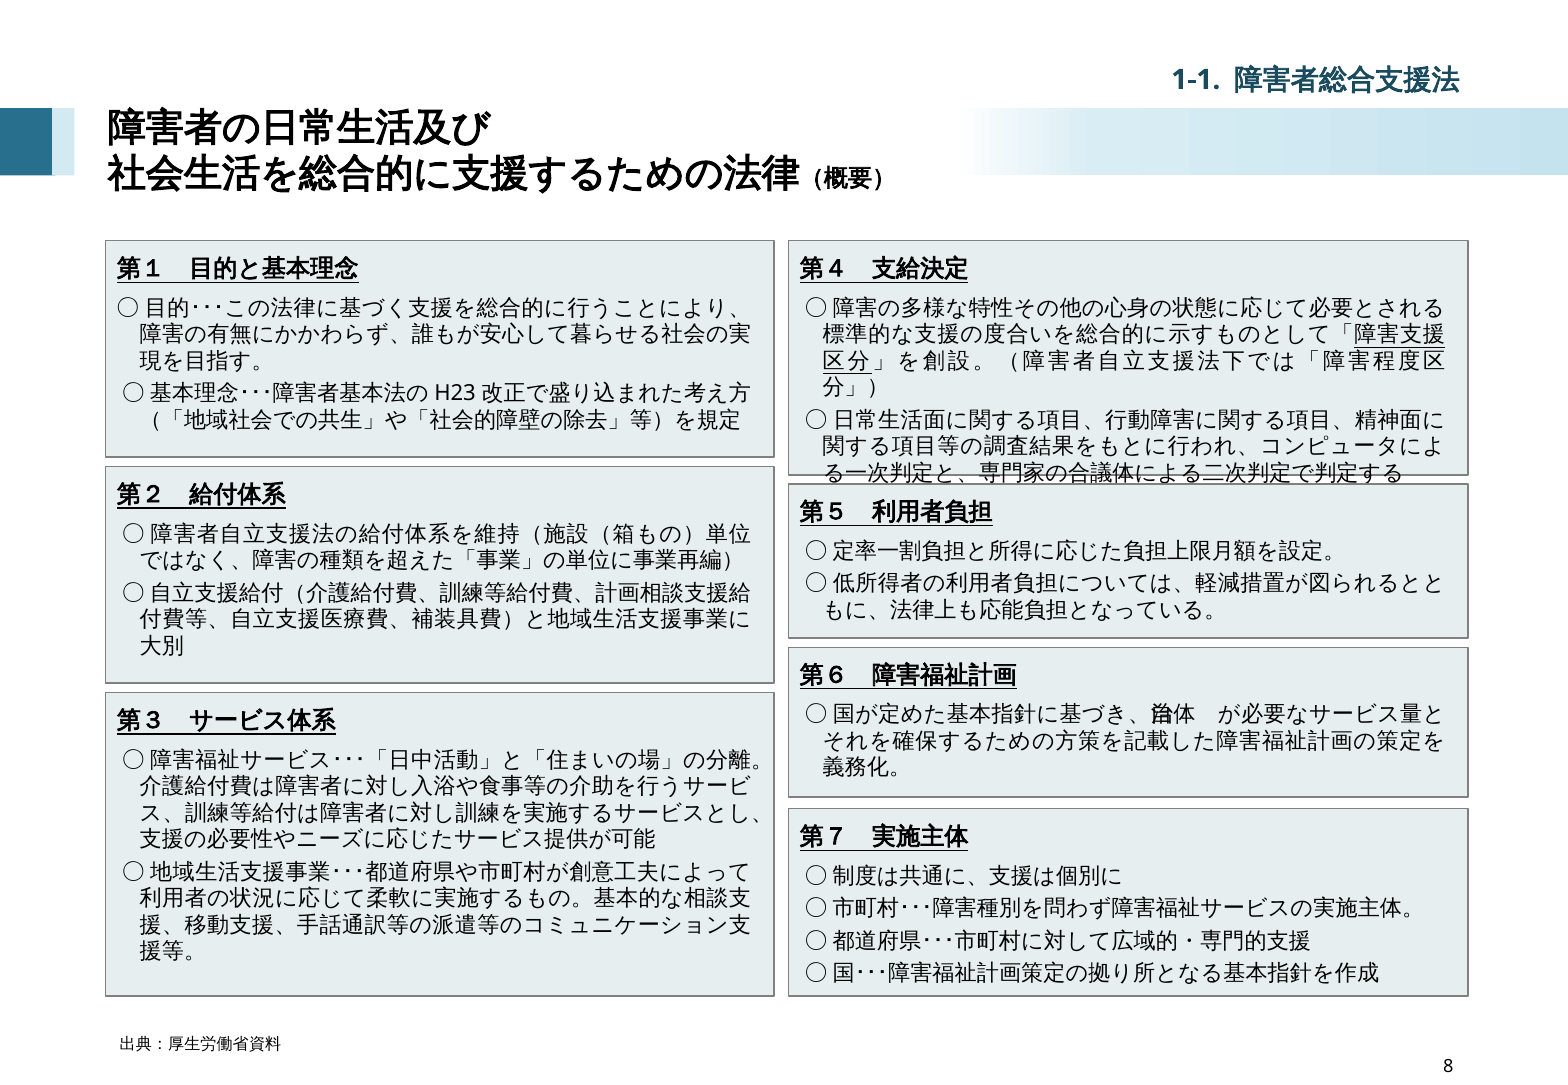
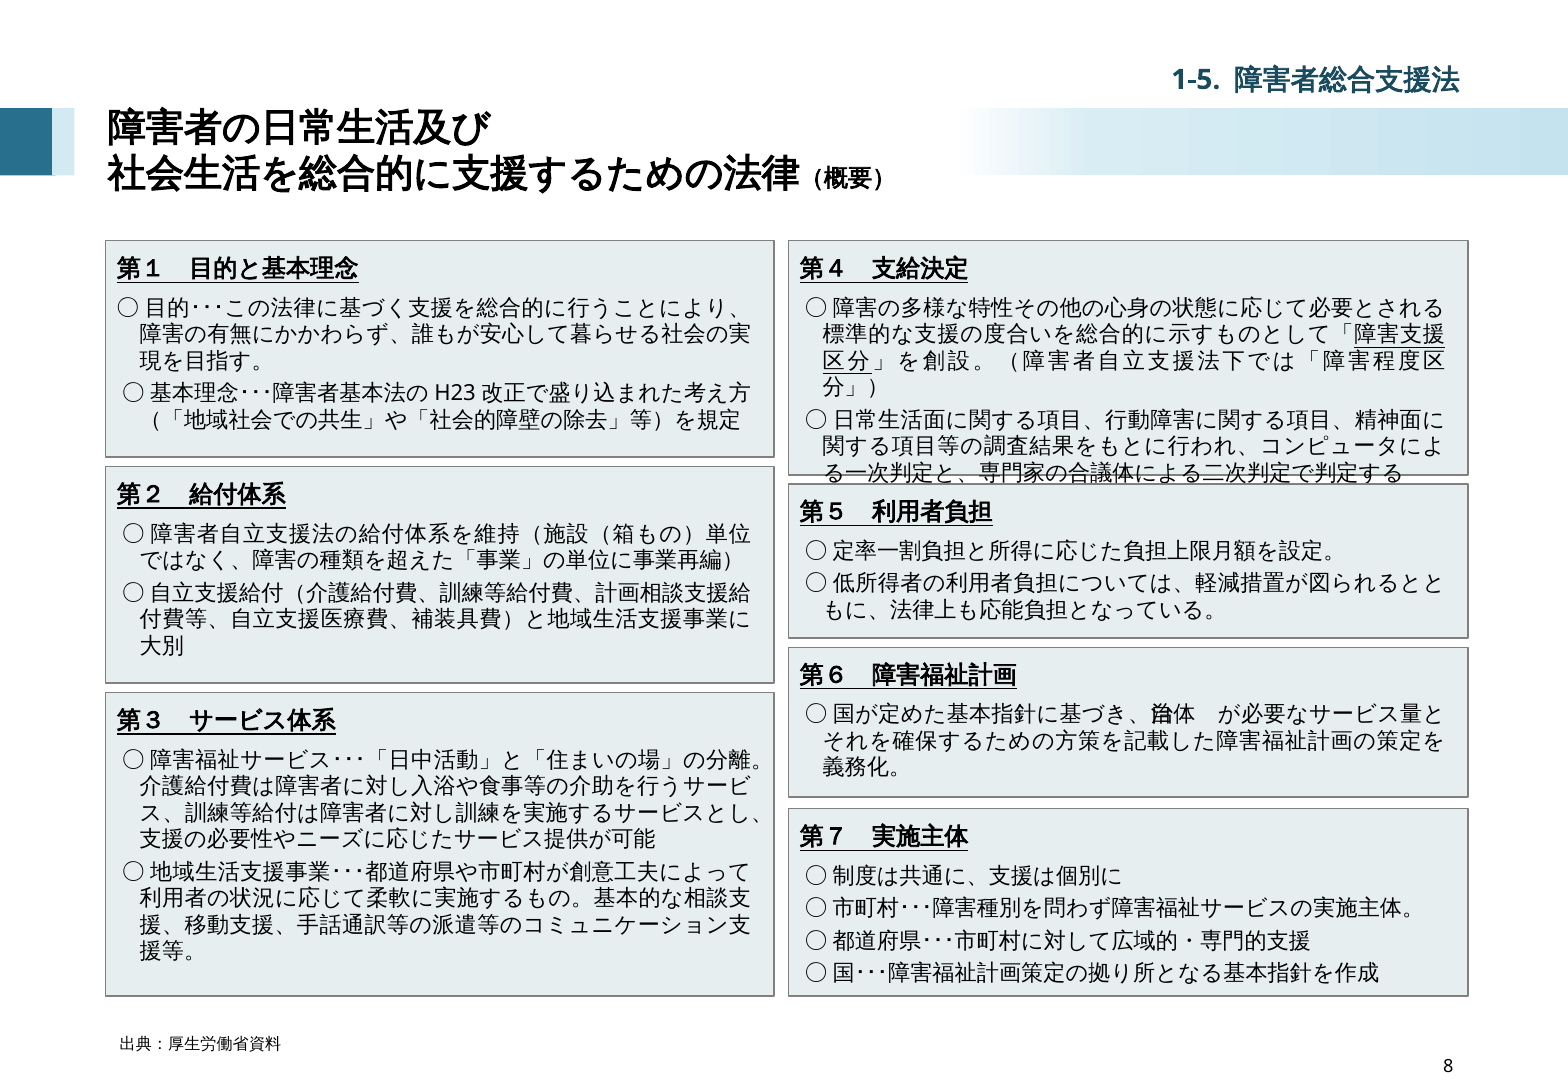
1-1: 1-1 -> 1-5 (1196, 80)
